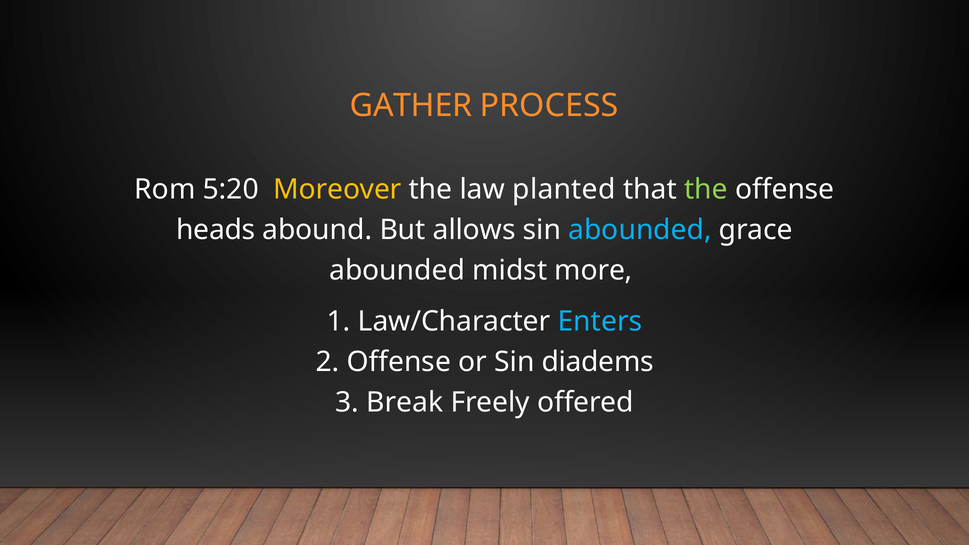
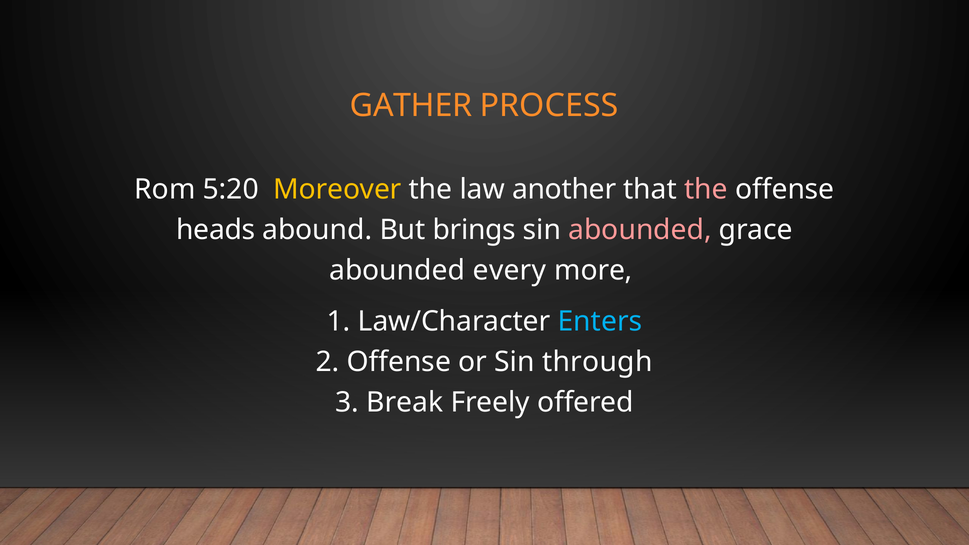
planted: planted -> another (564, 189)
the colour: light green -> pink (706, 189)
allows: allows -> brings (474, 230)
abounded colour: light blue -> pink (640, 230)
midst: midst -> every (510, 271)
diadems: diadems -> through (597, 362)
